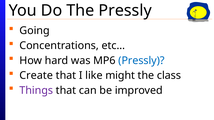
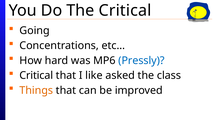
The Pressly: Pressly -> Critical (125, 10)
Create: Create -> Critical (36, 76)
might: might -> asked (120, 76)
Things colour: purple -> orange (36, 91)
